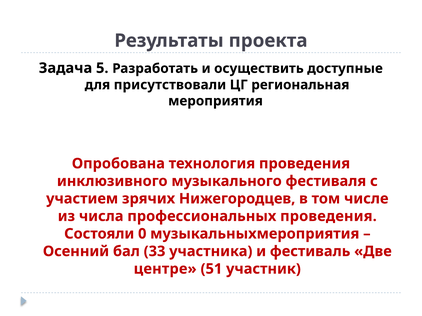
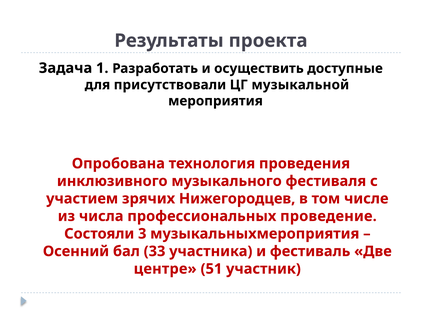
5: 5 -> 1 (102, 68)
региональная: региональная -> музыкальной (300, 85)
профессиональных проведения: проведения -> проведение (328, 217)
0: 0 -> 3 (142, 234)
